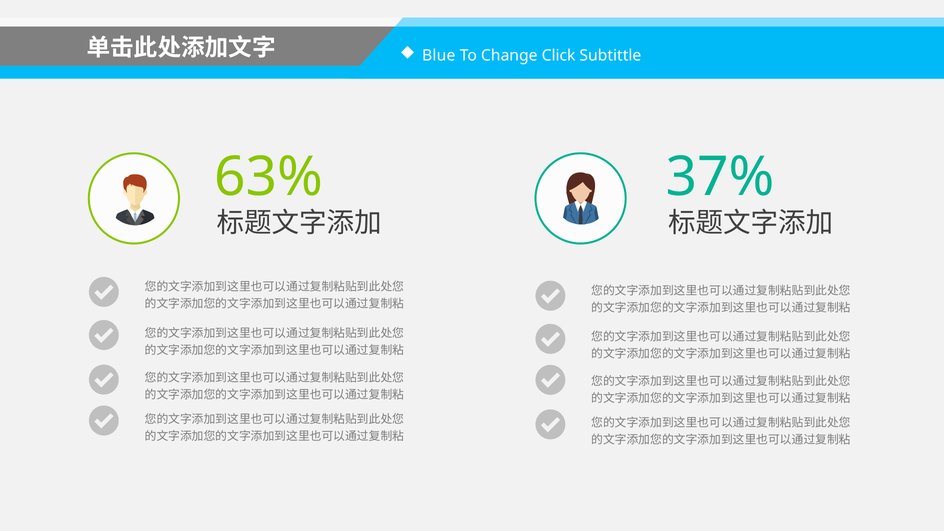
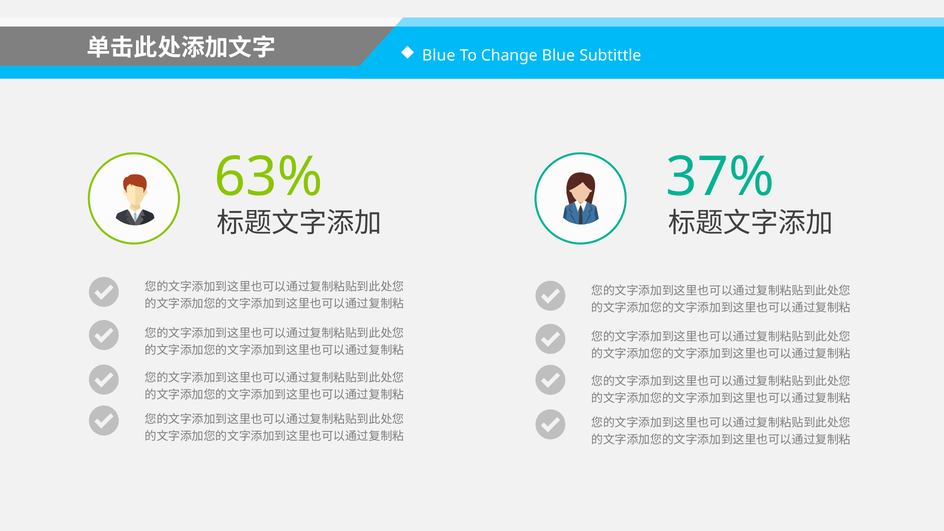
Change Click: Click -> Blue (558, 56)
